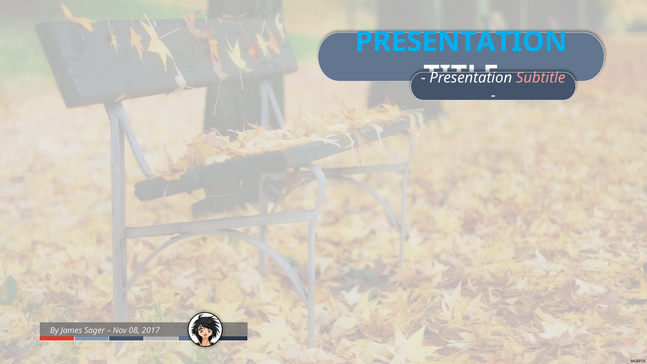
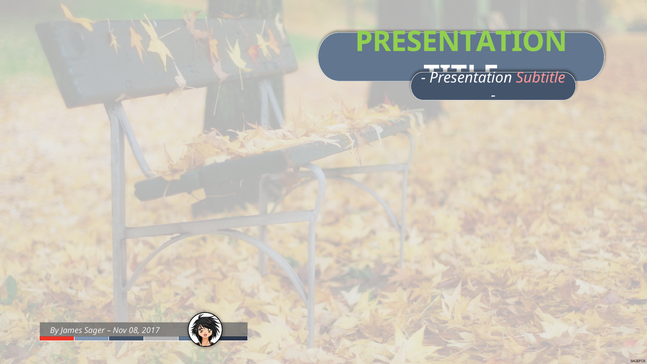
PRESENTATION colour: light blue -> light green (461, 42)
